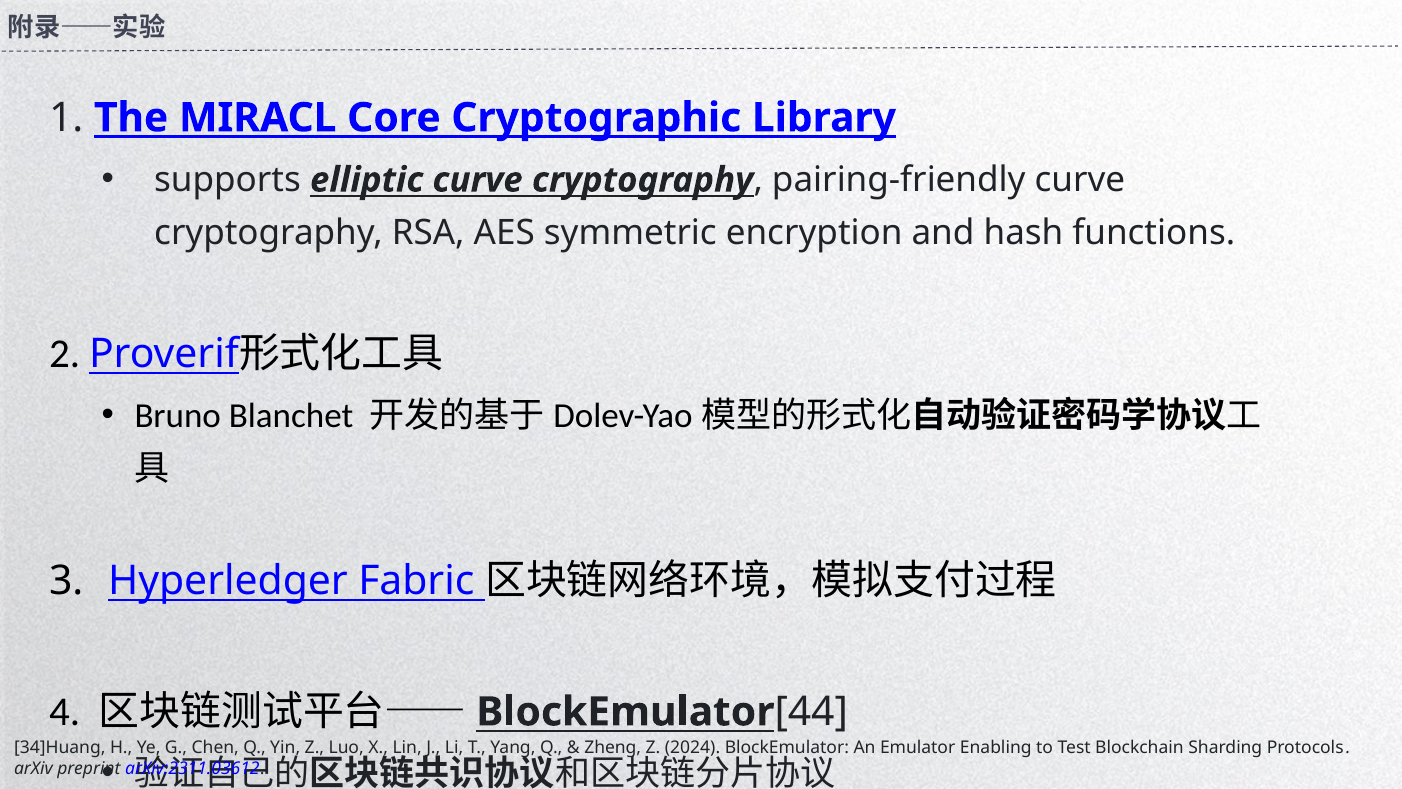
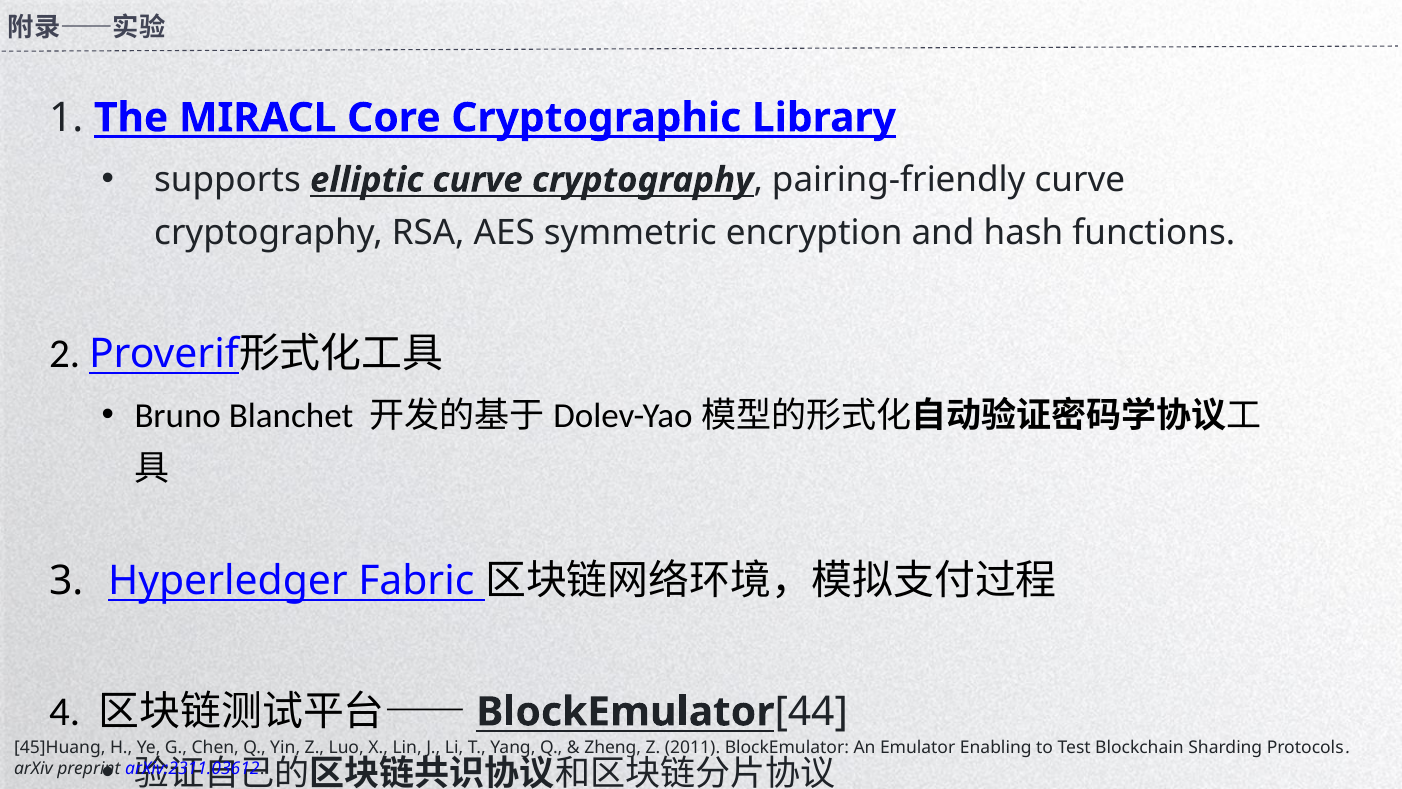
34]Huang: 34]Huang -> 45]Huang (60, 747)
2024: 2024 -> 2011 (693, 747)
